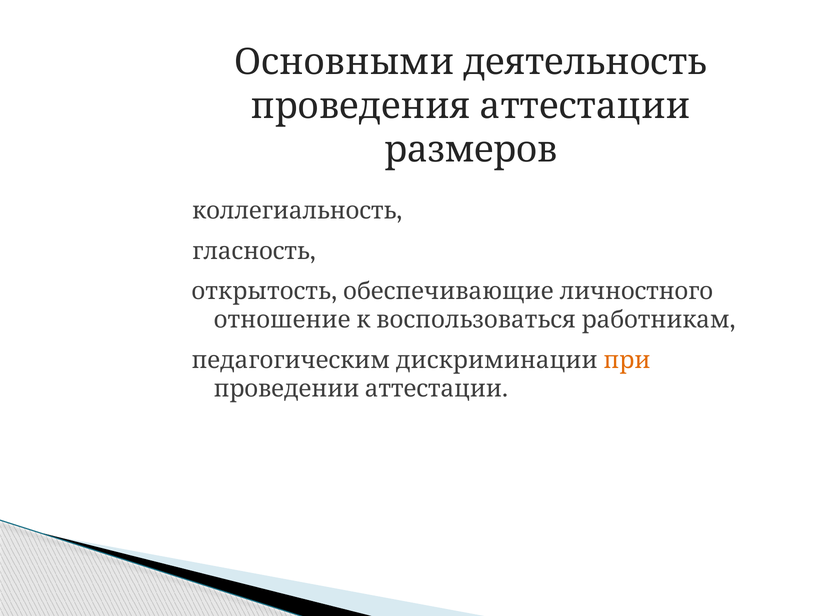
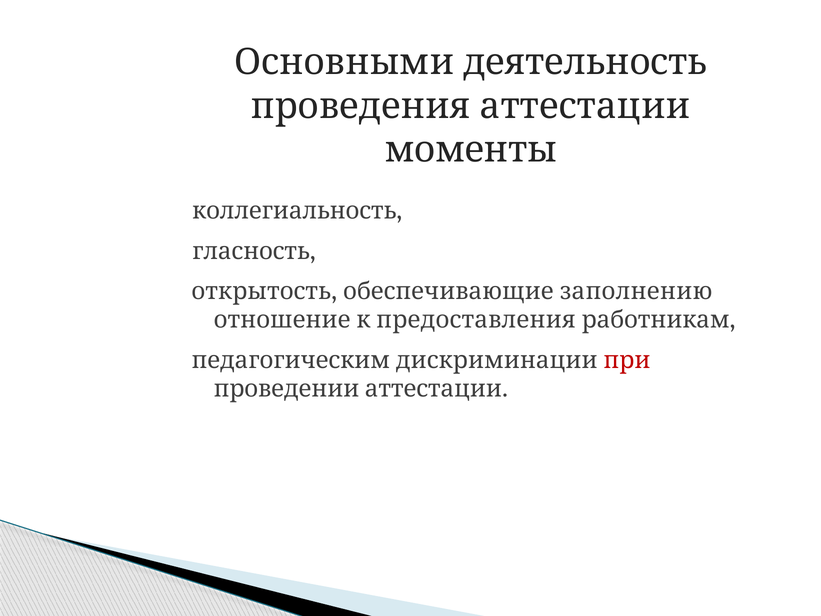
размеров: размеров -> моменты (471, 150)
личностного: личностного -> заполнению (636, 291)
воспользоваться: воспользоваться -> предоставления (476, 320)
при colour: orange -> red (627, 360)
